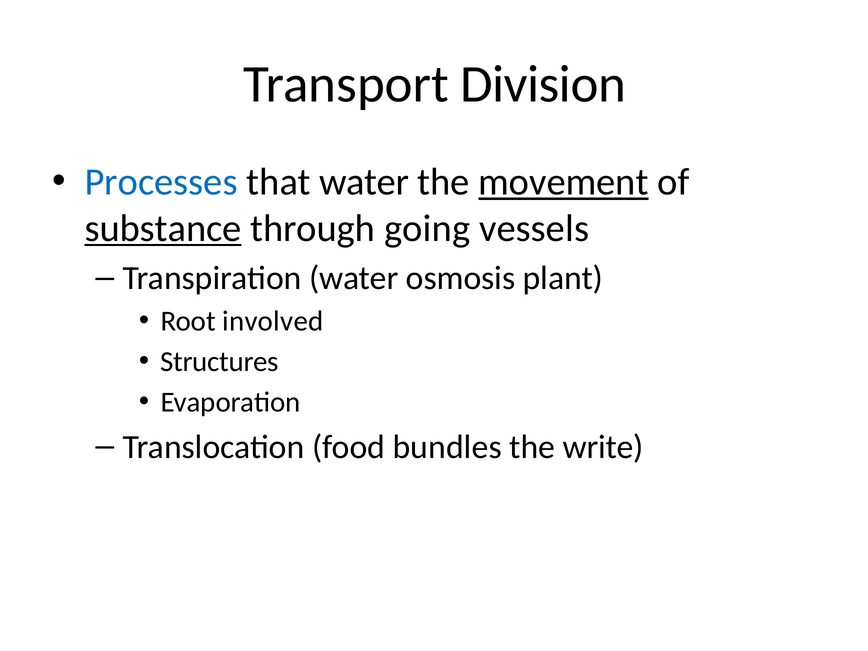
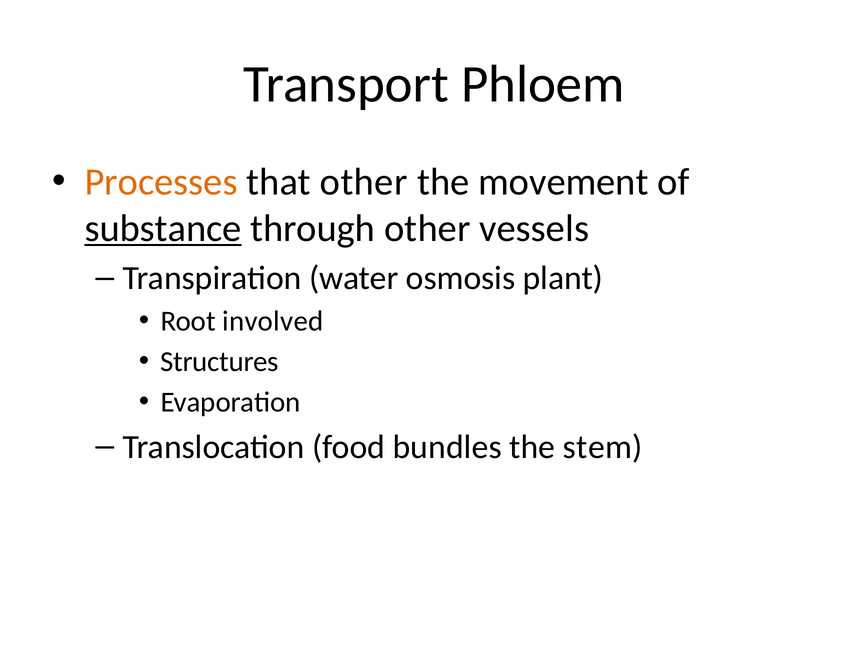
Division: Division -> Phloem (543, 84)
Processes colour: blue -> orange (161, 182)
that water: water -> other (364, 182)
movement underline: present -> none (563, 182)
through going: going -> other (427, 228)
write: write -> stem (603, 447)
